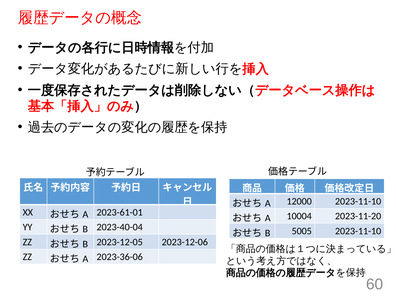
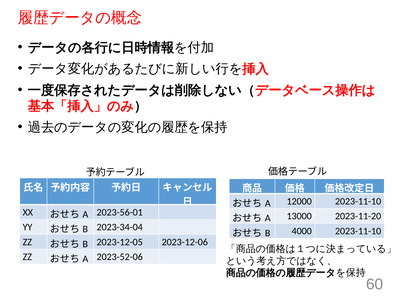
2023-61-01: 2023-61-01 -> 2023-56-01 (120, 212)
10004: 10004 -> 13000 (299, 216)
2023-40-04: 2023-40-04 -> 2023-34-04 (120, 227)
5005: 5005 -> 4000 (302, 231)
2023-36-06: 2023-36-06 -> 2023-52-06 (120, 257)
